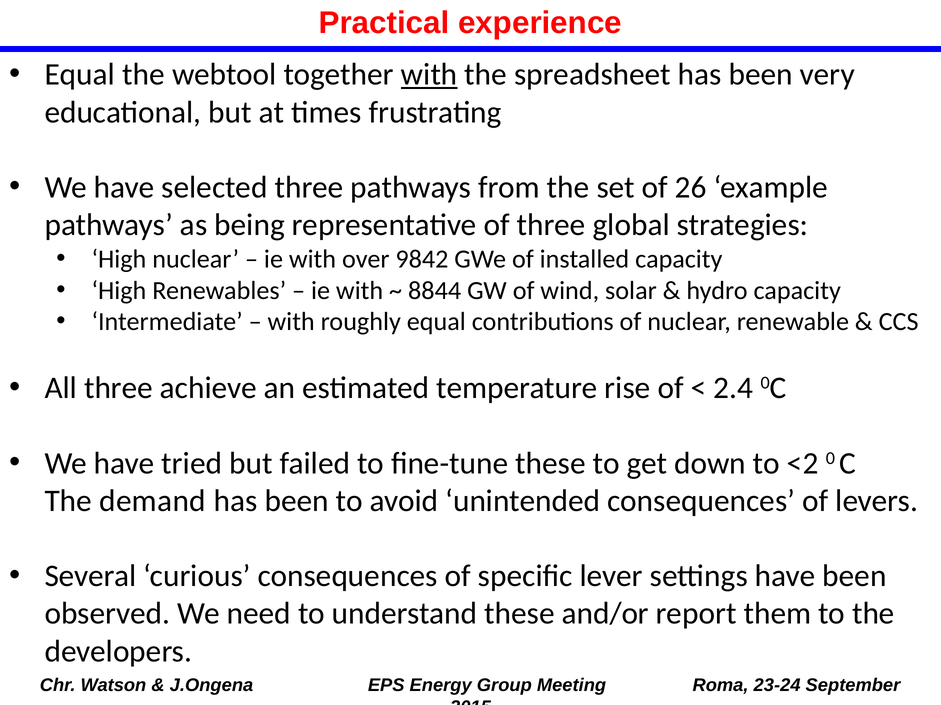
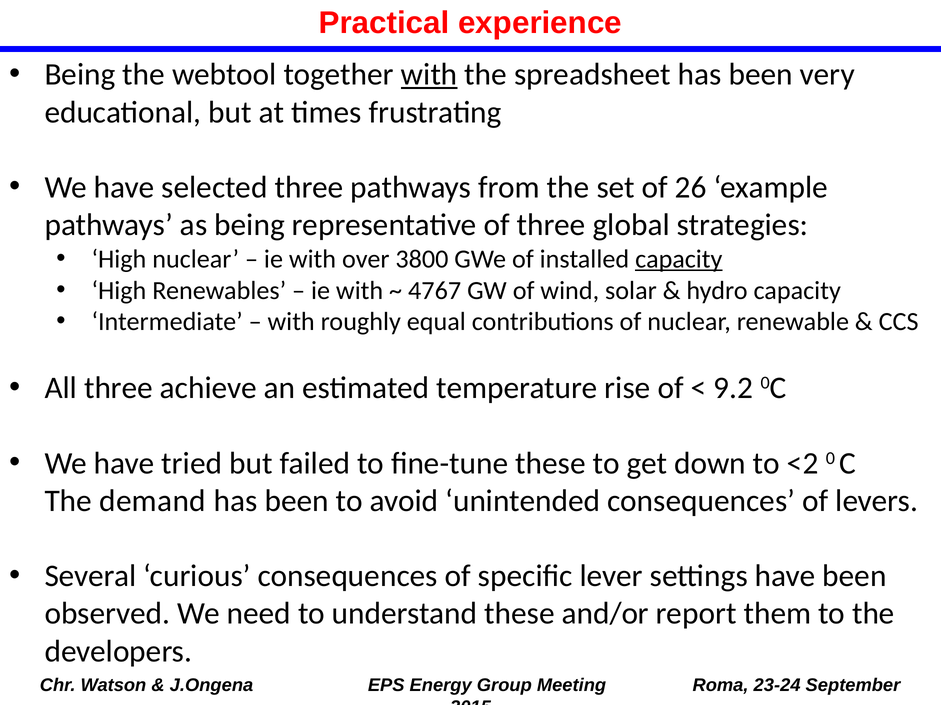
Equal: Equal -> Being (80, 75)
9842: 9842 -> 3800 (422, 259)
capacity underline: none -> present (679, 259)
8844: 8844 -> 4767 (435, 291)
2.4: 2.4 -> 9.2 (733, 388)
